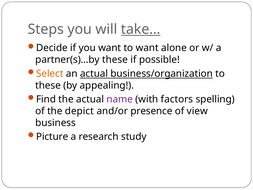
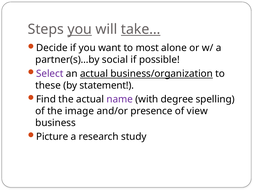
you underline: none -> present (80, 29)
to want: want -> most (147, 48)
partner(s)…by these: these -> social (115, 60)
Select colour: orange -> purple (50, 73)
appealing: appealing -> statement (107, 85)
factors: factors -> degree (177, 99)
depict: depict -> image (79, 111)
